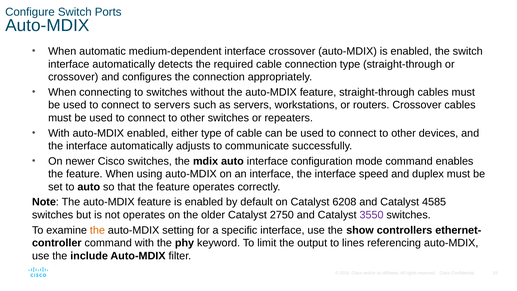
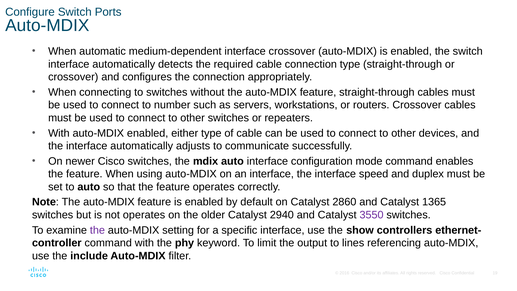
to servers: servers -> number (172, 105)
6208: 6208 -> 2860 (344, 202)
4585: 4585 -> 1365 (434, 202)
2750: 2750 -> 2940 (282, 215)
the colour: orange -> purple (97, 230)
